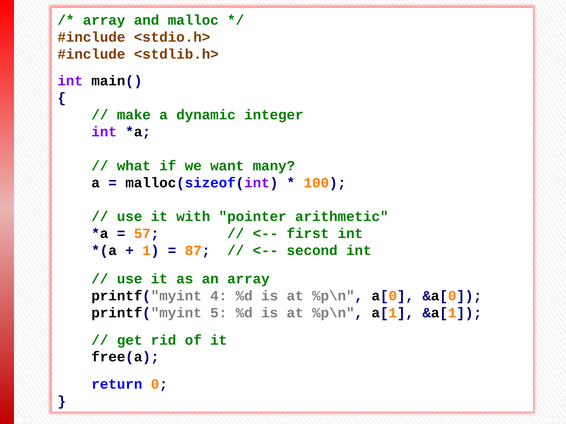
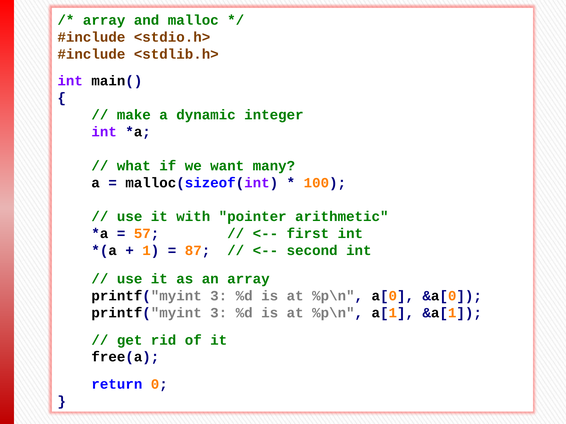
4: 4 -> 3 (219, 296)
5: 5 -> 3 (219, 313)
